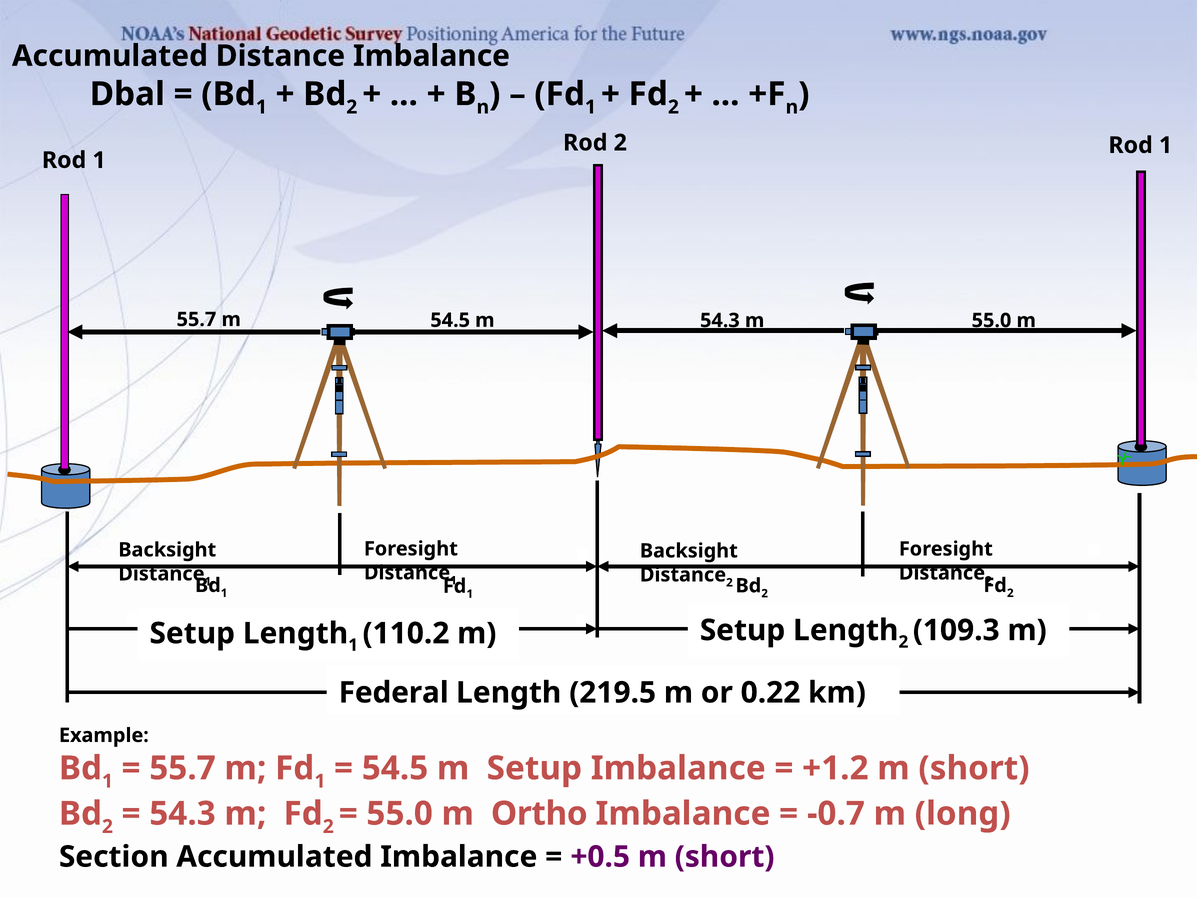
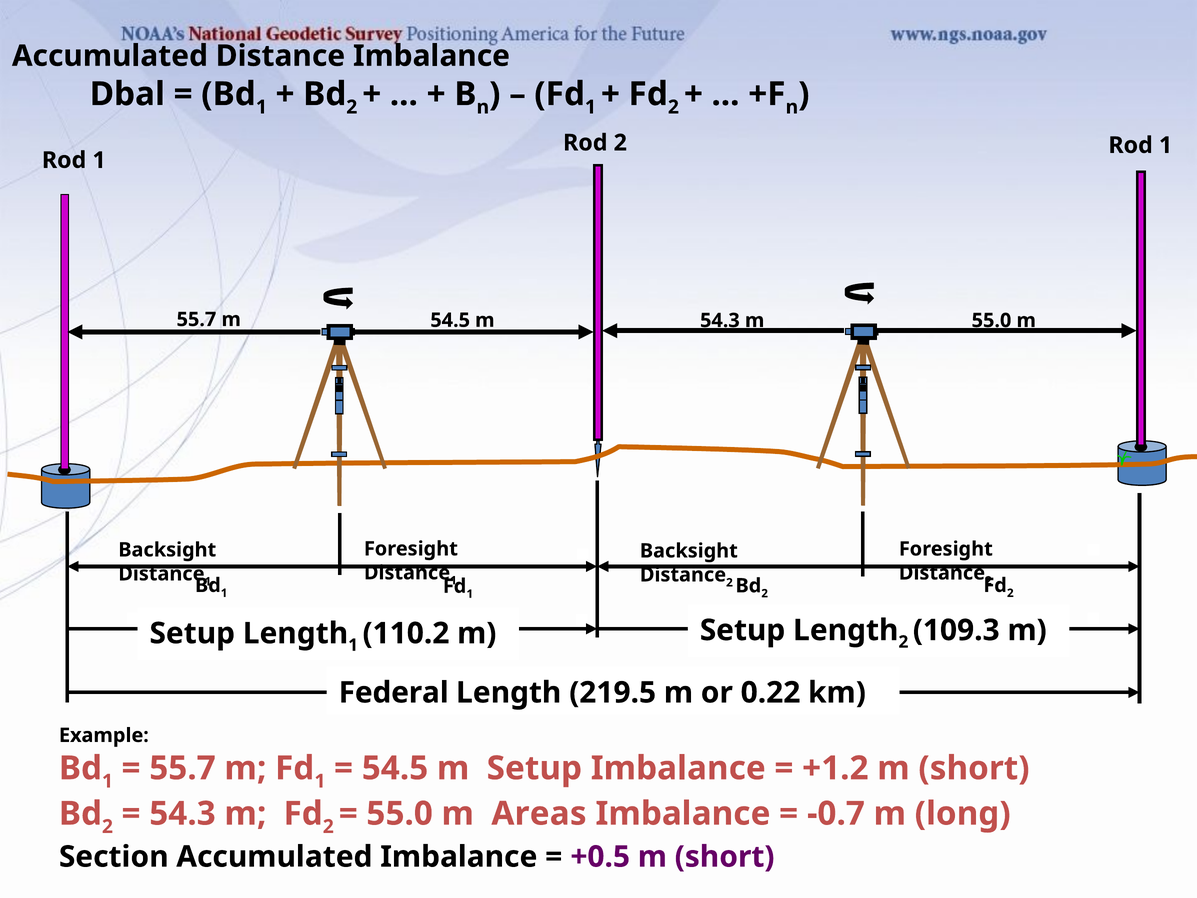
Ortho: Ortho -> Areas (539, 813)
